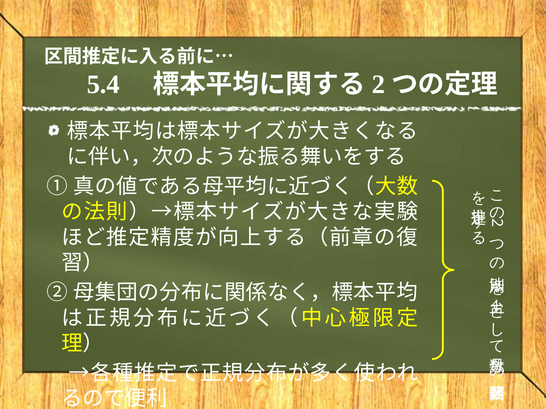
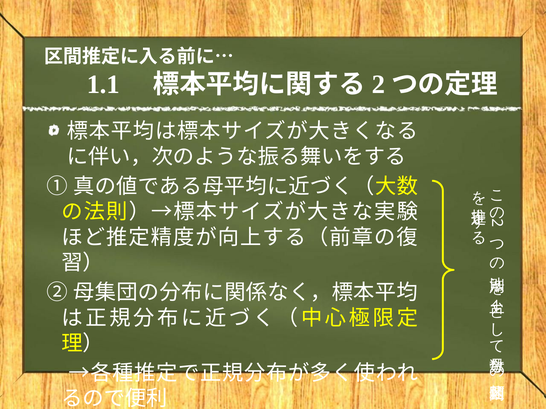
5.4: 5.4 -> 1.1 (103, 84)
